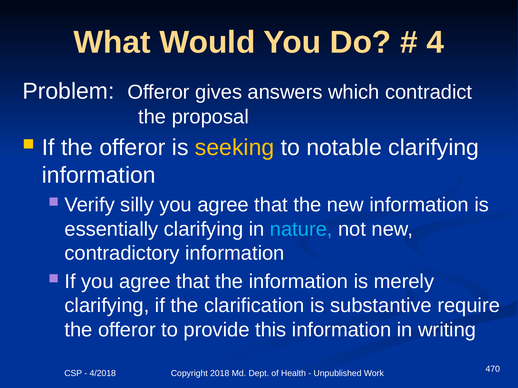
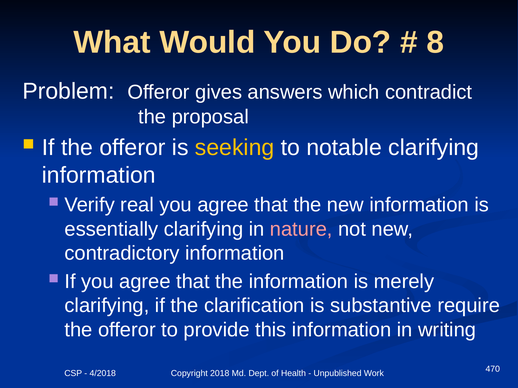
4: 4 -> 8 (435, 42)
silly: silly -> real (137, 205)
nature colour: light blue -> pink (301, 229)
